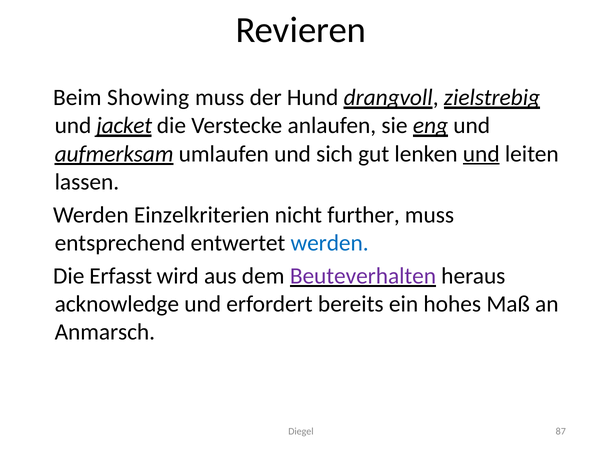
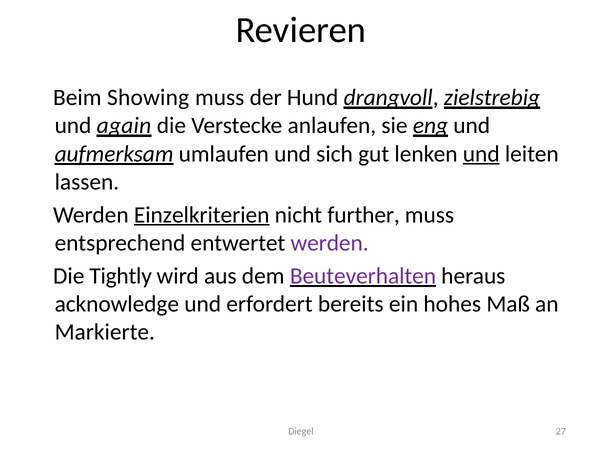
jacket: jacket -> again (124, 126)
Einzelkriterien underline: none -> present (202, 215)
werden colour: blue -> purple (330, 243)
Erfasst: Erfasst -> Tightly (121, 276)
Anmarsch: Anmarsch -> Markierte (105, 332)
87: 87 -> 27 (561, 431)
